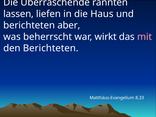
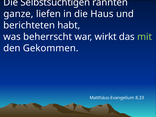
Überraschende: Überraschende -> Selbstsüchtigen (55, 2)
lassen: lassen -> ganze (18, 14)
aber: aber -> habt (69, 25)
mit colour: pink -> light green (145, 37)
den Berichteten: Berichteten -> Gekommen (51, 48)
